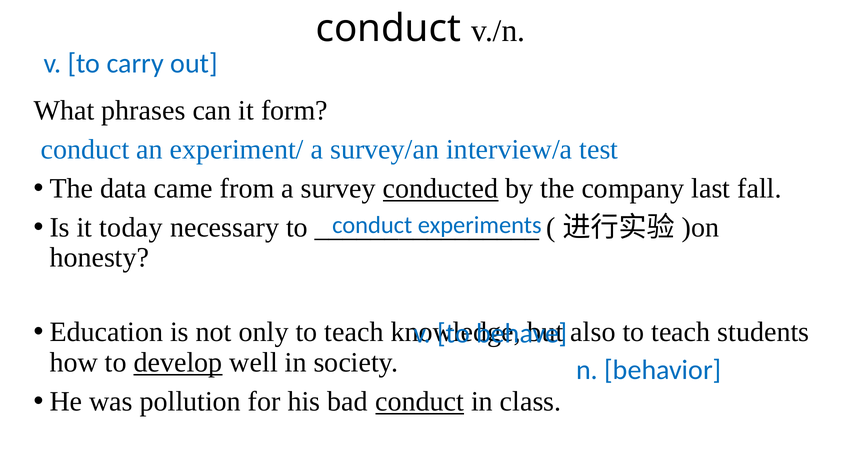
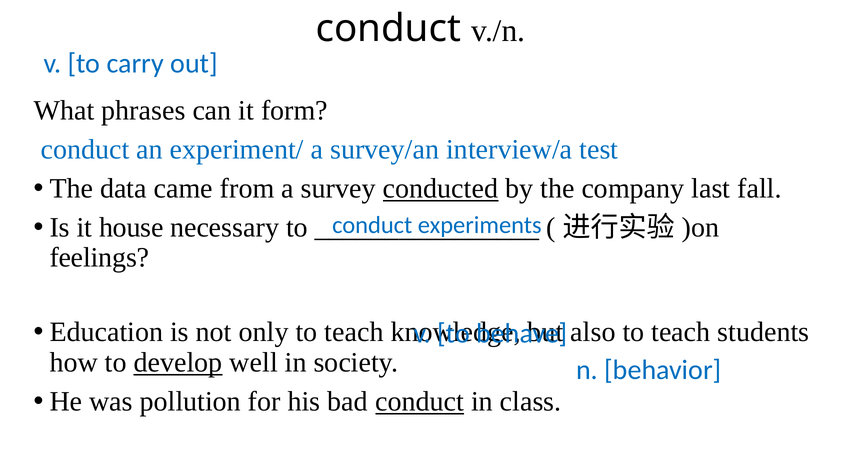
today: today -> house (131, 227)
honesty: honesty -> feelings (99, 258)
